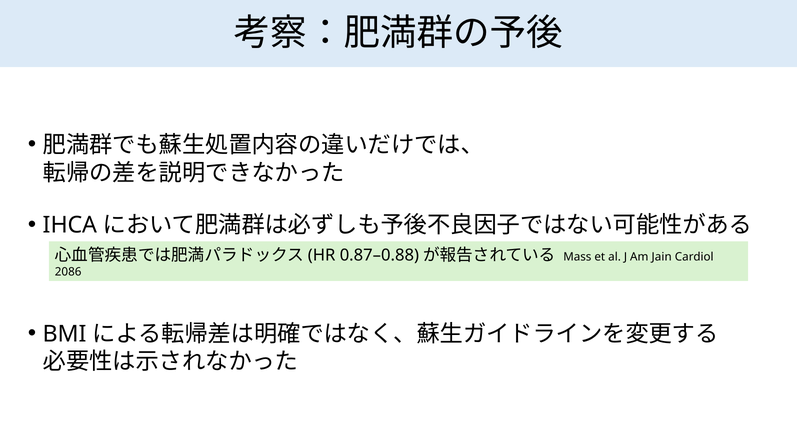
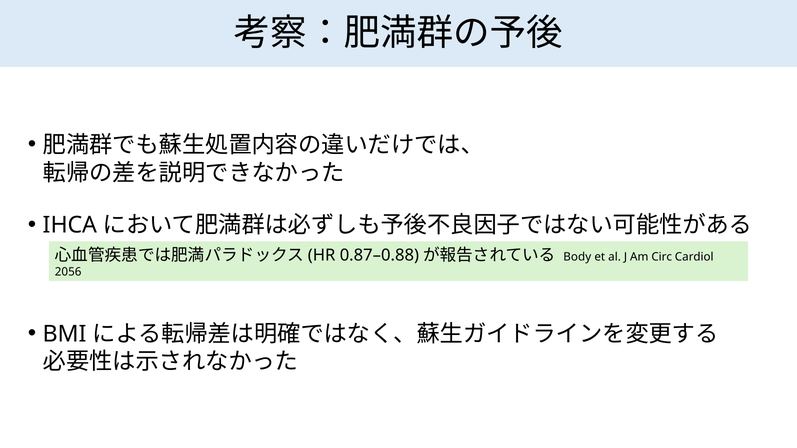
Mass: Mass -> Body (577, 257)
Jain: Jain -> Circ (662, 257)
2086: 2086 -> 2056 (68, 272)
